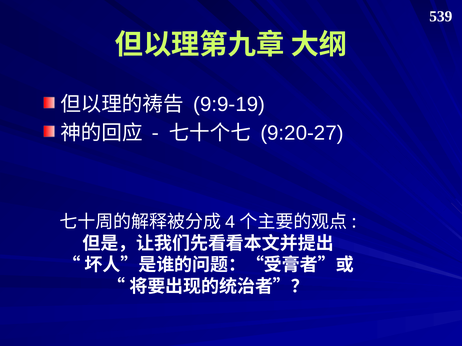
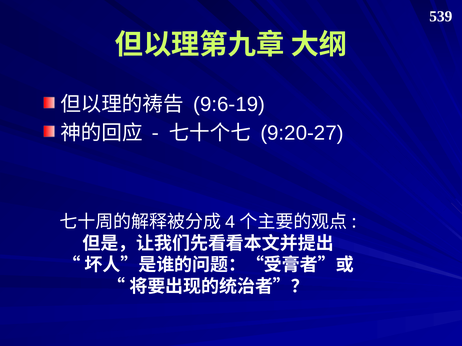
9:9-19: 9:9-19 -> 9:6-19 (229, 105)
